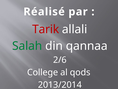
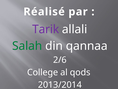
Tarik colour: red -> purple (46, 29)
